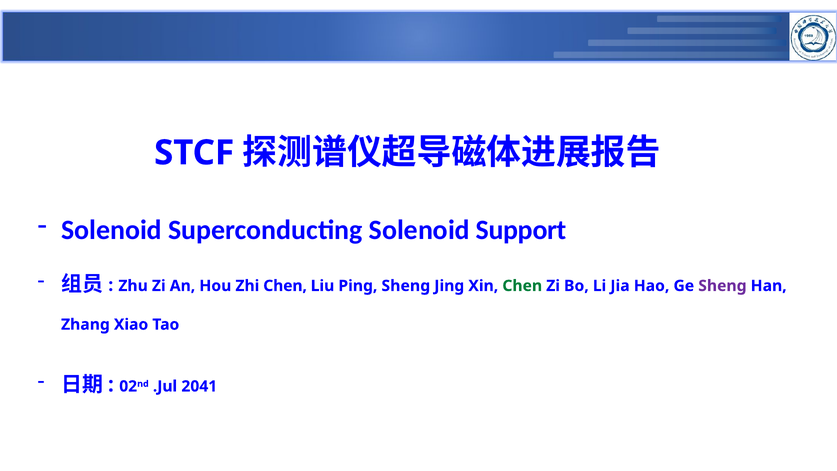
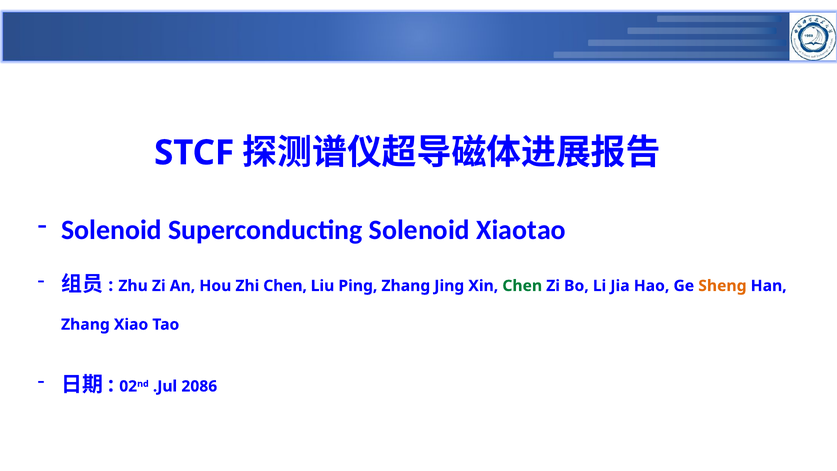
Support: Support -> Xiaotao (521, 230)
Ping Sheng: Sheng -> Zhang (406, 286)
Sheng colour: purple -> orange (722, 286)
2041: 2041 -> 2086 (199, 386)
